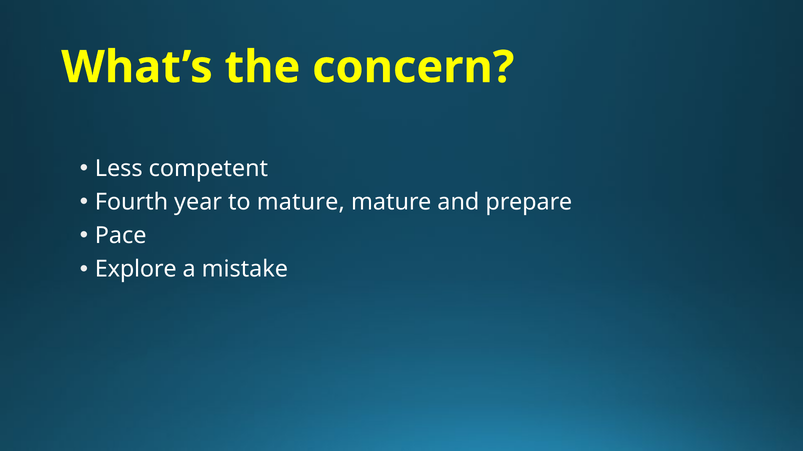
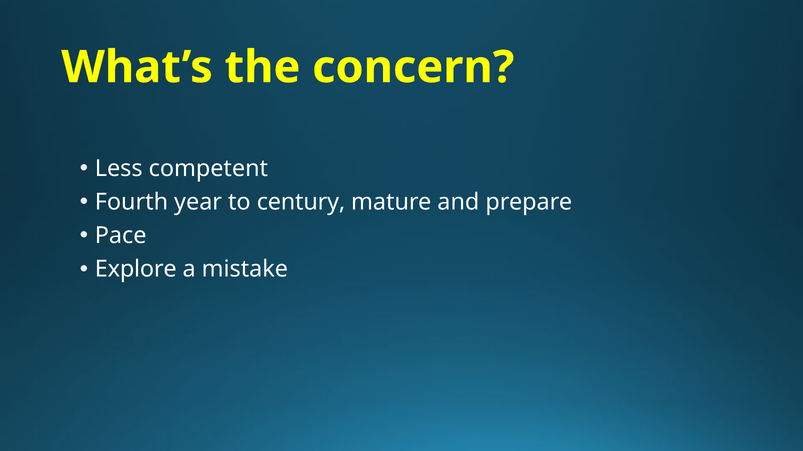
to mature: mature -> century (301, 202)
